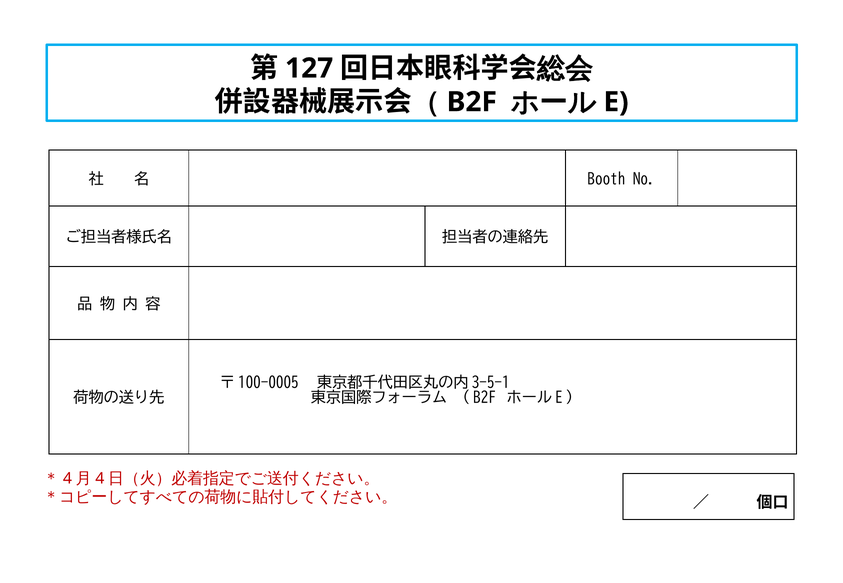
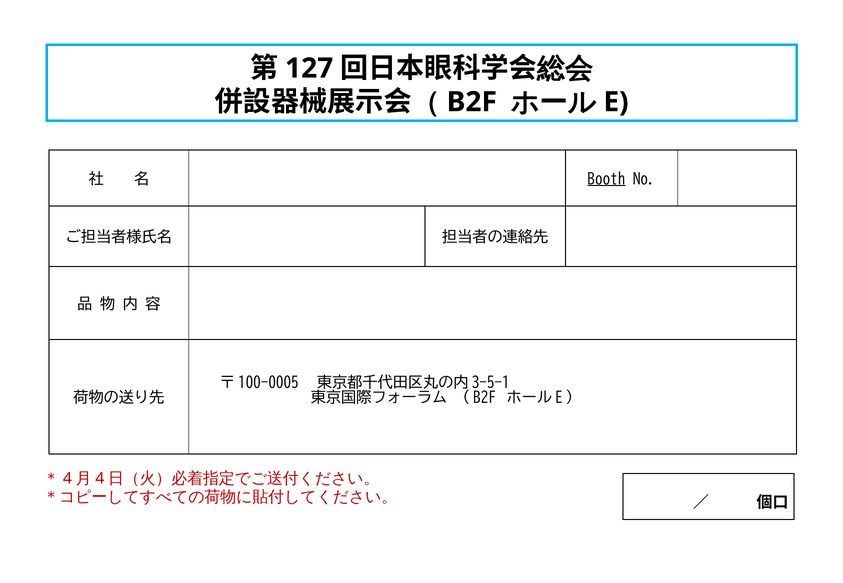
Booth underline: none -> present (606, 179)
